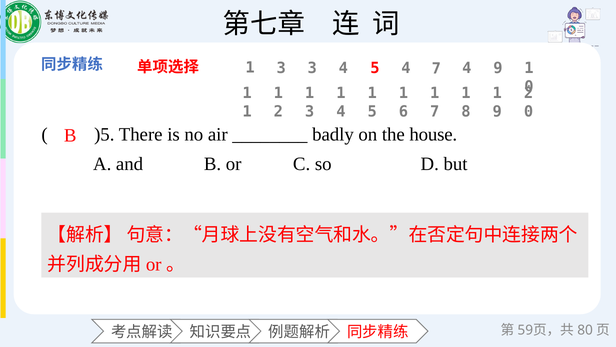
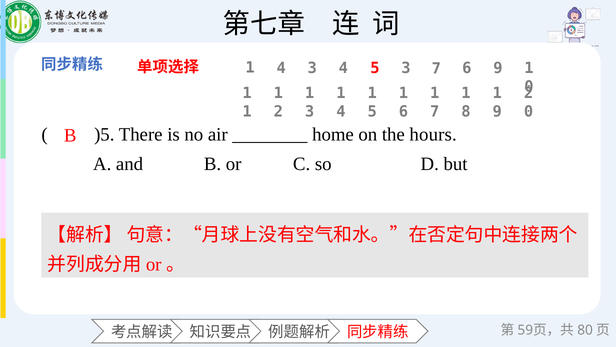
3: 3 -> 4 (281, 68)
5 4: 4 -> 3 (406, 68)
7 4: 4 -> 6 (467, 68)
badly: badly -> home (333, 134)
house: house -> hours (433, 134)
